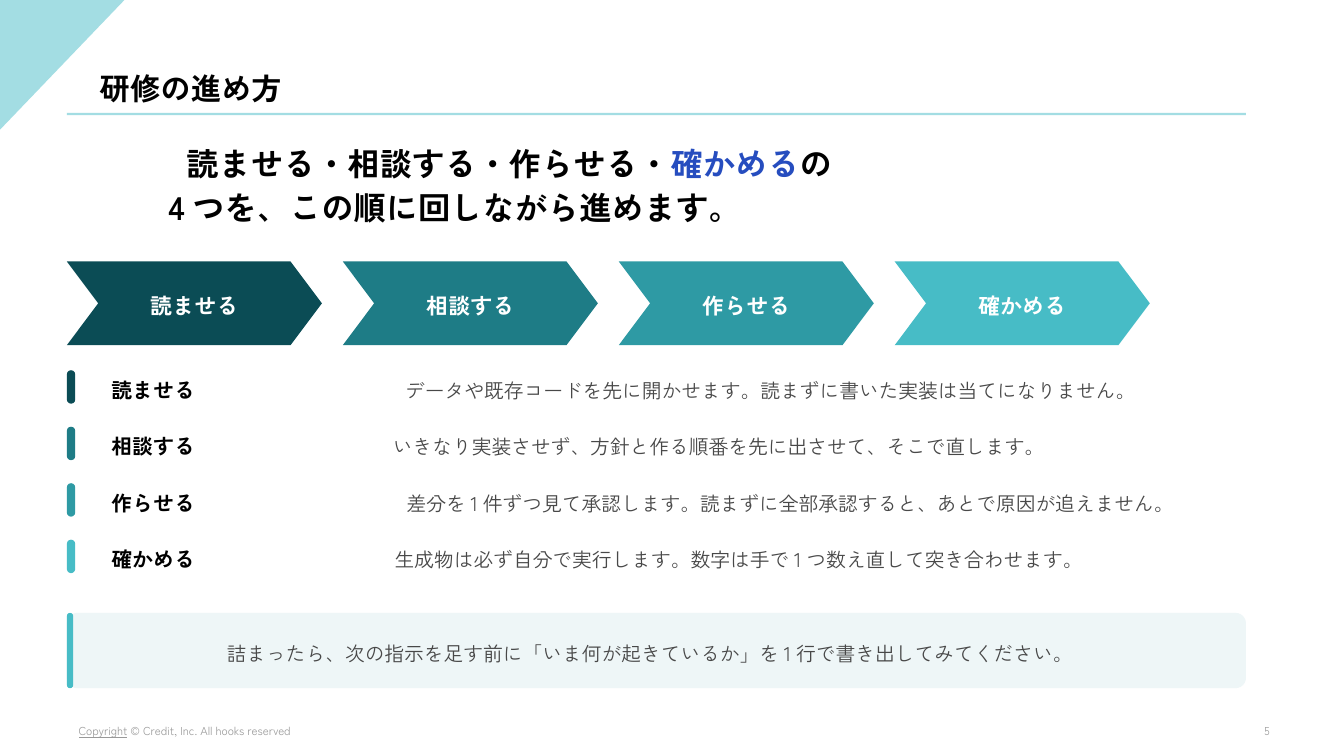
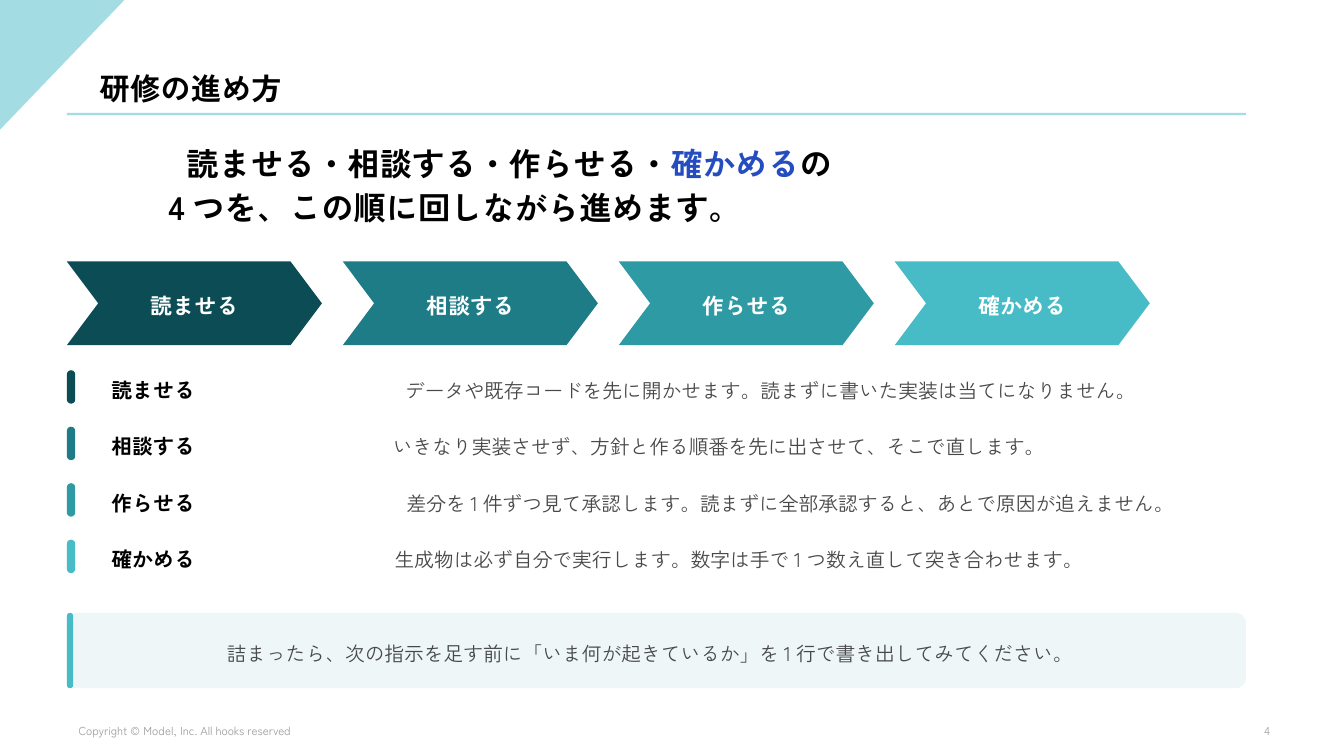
Copyright underline: present -> none (103, 732)
Credit: Credit -> Model (160, 732)
5: 5 -> 4 (1267, 732)
